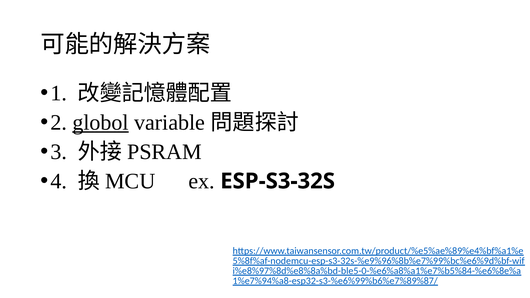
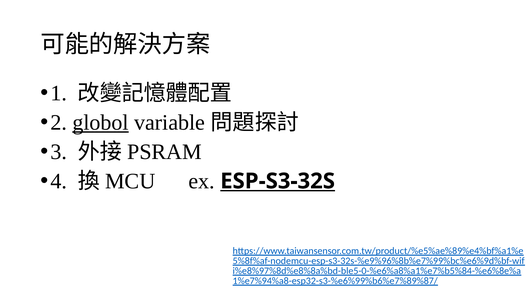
ESP-S3-32S underline: none -> present (278, 181)
